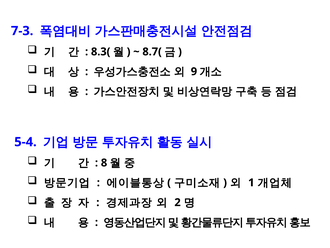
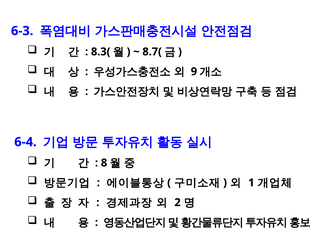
7-3: 7-3 -> 6-3 (22, 31)
5-4: 5-4 -> 6-4 (25, 142)
